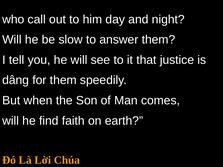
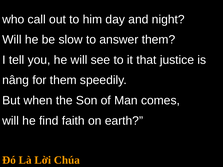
dâng: dâng -> nâng (16, 80)
